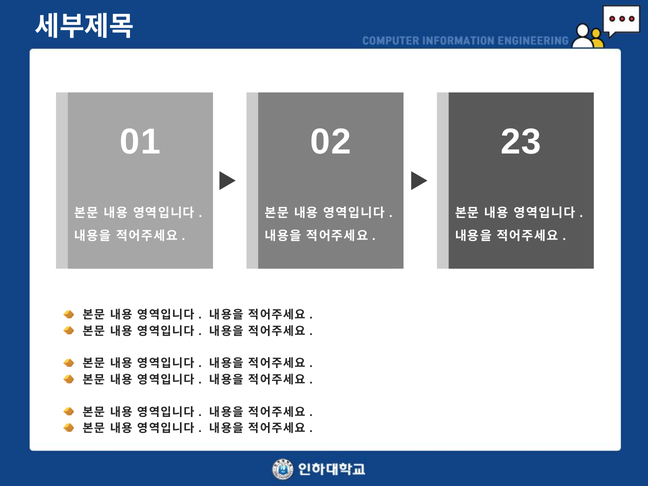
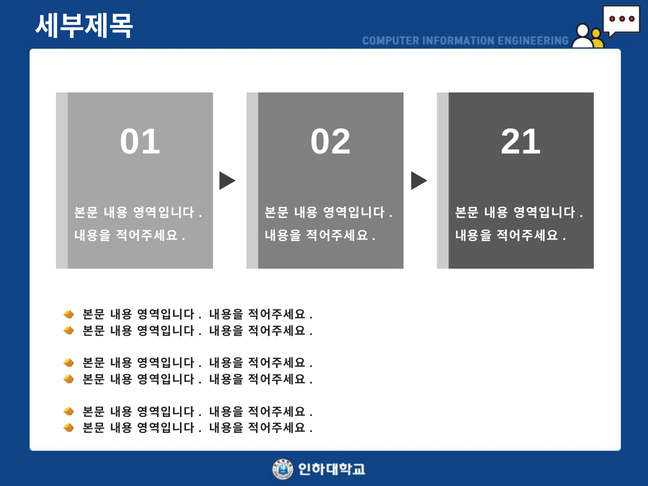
23: 23 -> 21 (521, 142)
